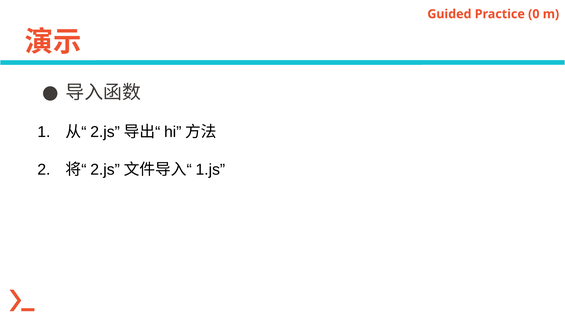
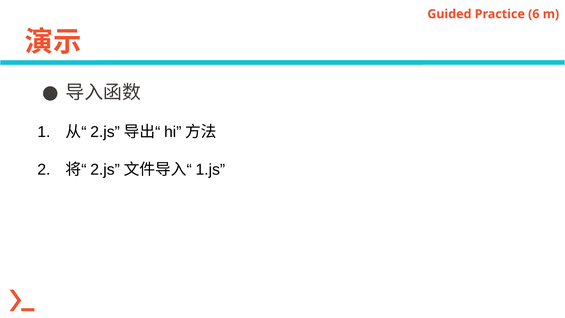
0: 0 -> 6 (534, 14)
